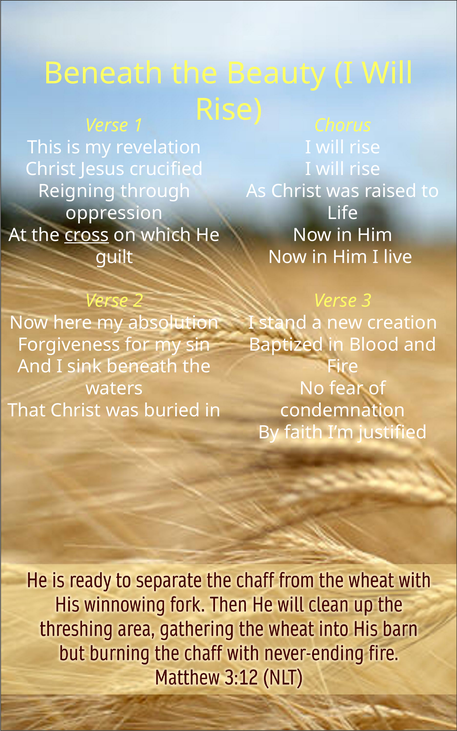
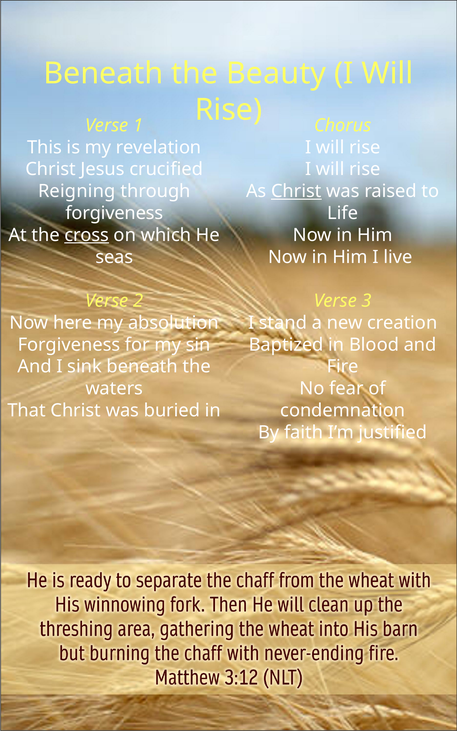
Christ underline: none -> present (296, 191)
oppression: oppression -> forgiveness (114, 213)
guilt: guilt -> seas (114, 257)
